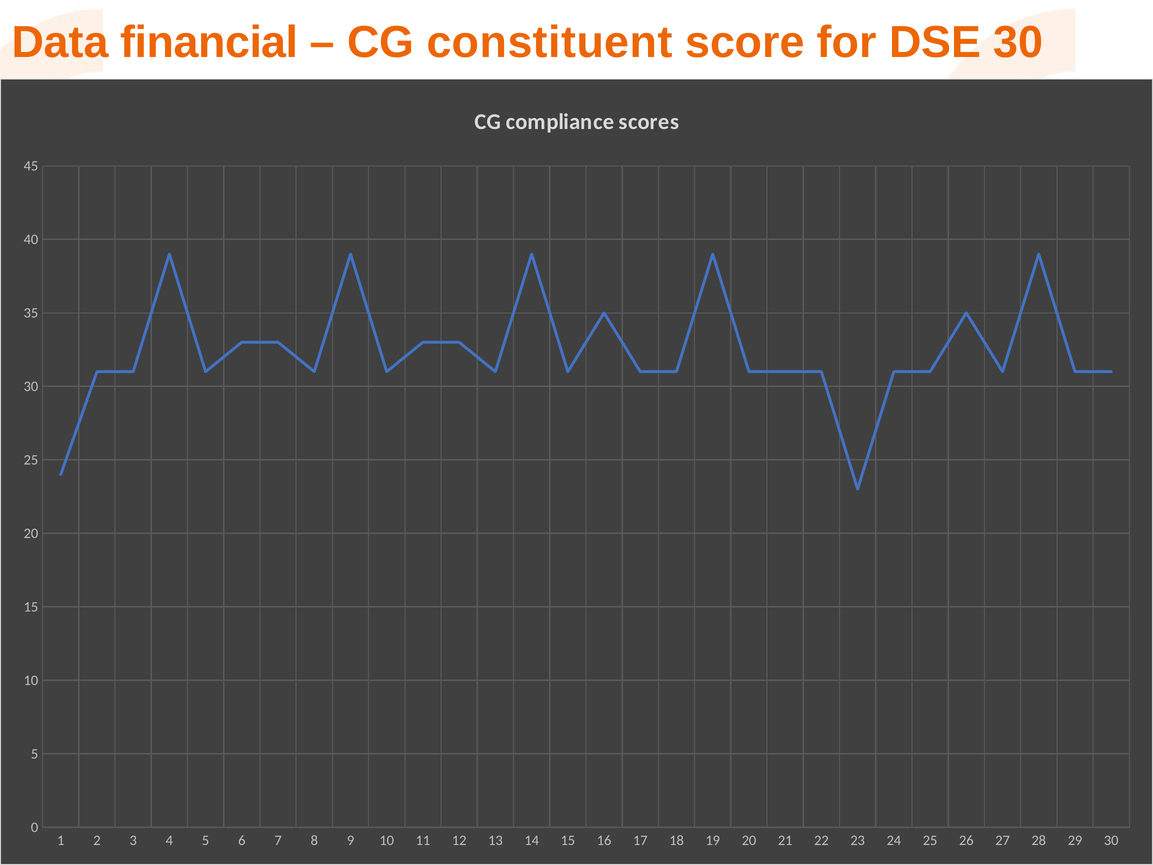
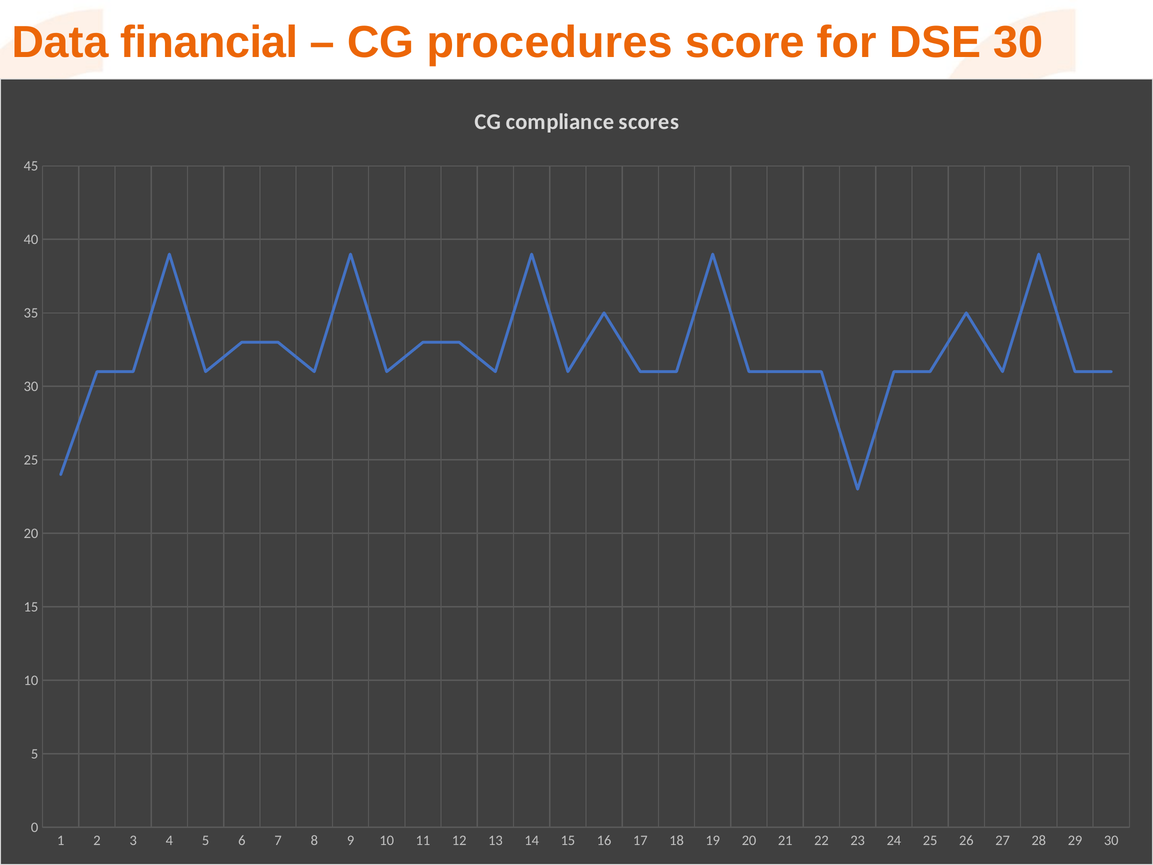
constituent: constituent -> procedures (550, 42)
